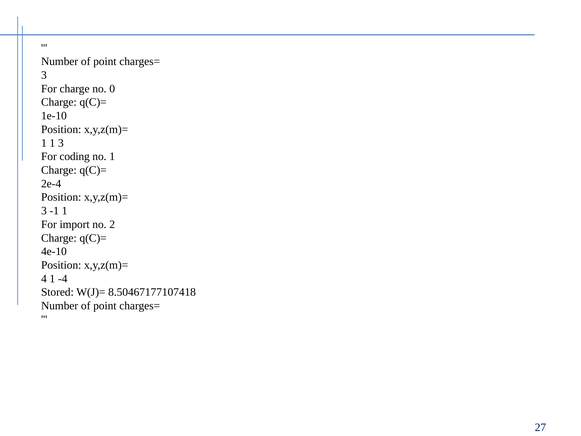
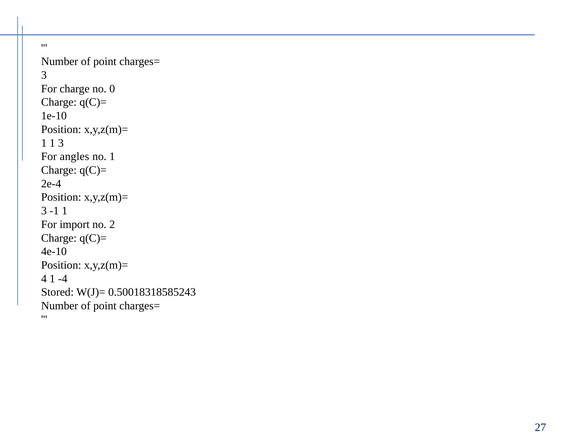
coding: coding -> angles (75, 156)
8.50467177107418: 8.50467177107418 -> 0.50018318585243 (152, 292)
